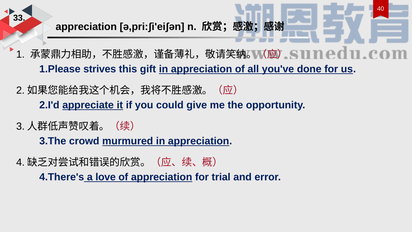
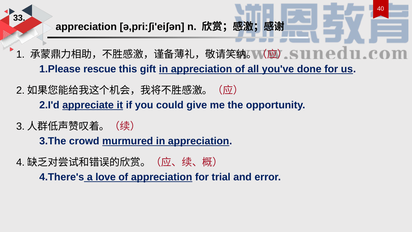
strives: strives -> rescue (100, 69)
